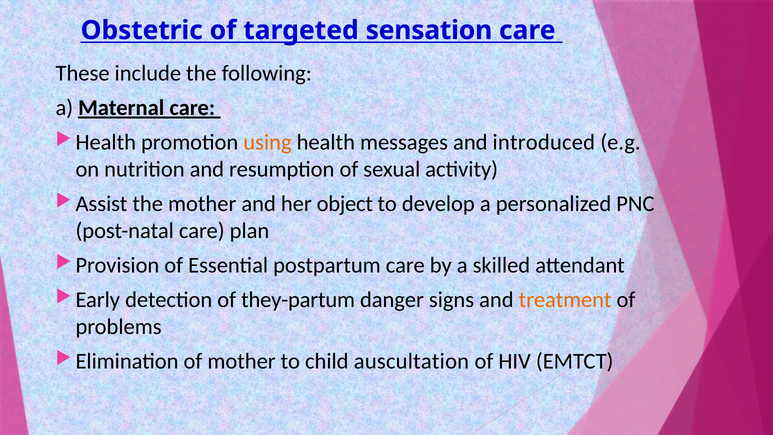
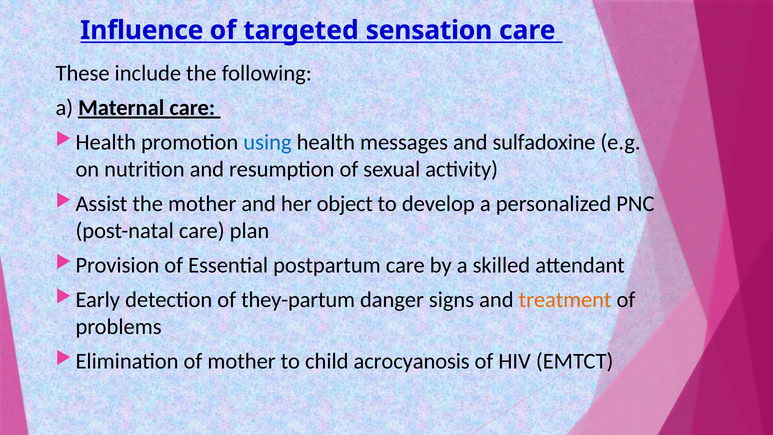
Obstetric: Obstetric -> Influence (142, 30)
using colour: orange -> blue (267, 142)
introduced: introduced -> sulfadoxine (544, 142)
auscultation: auscultation -> acrocyanosis (412, 361)
